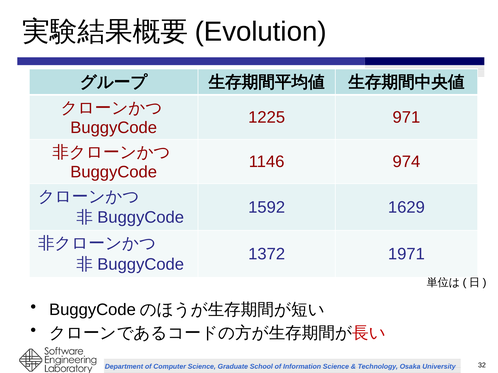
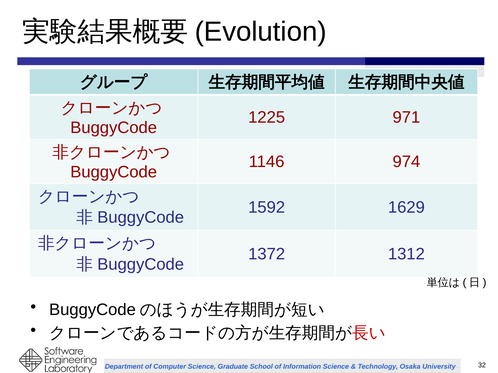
1971: 1971 -> 1312 (406, 254)
